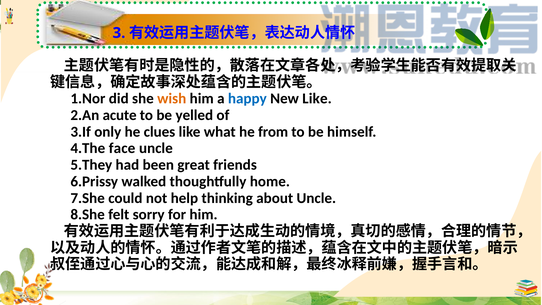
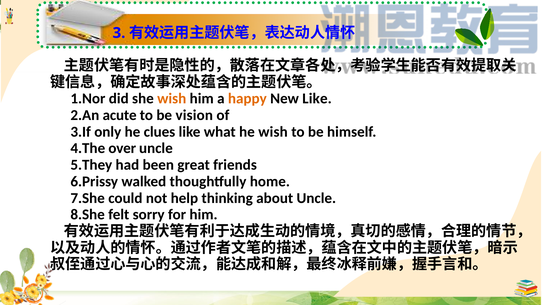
happy colour: blue -> orange (247, 99)
yelled: yelled -> vision (194, 115)
he from: from -> wish (273, 132)
face: face -> over (122, 148)
